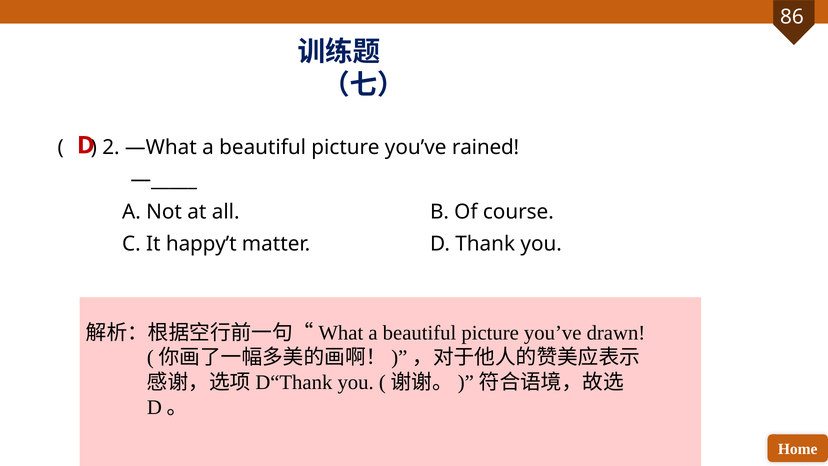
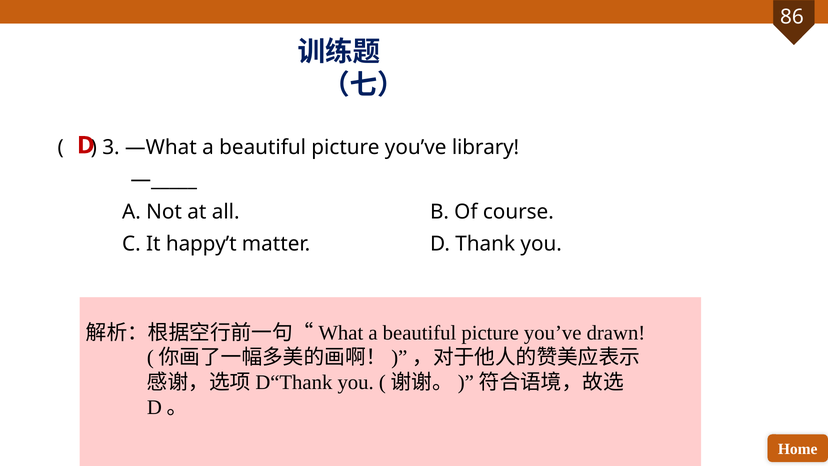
2: 2 -> 3 (111, 147)
rained: rained -> library (486, 147)
